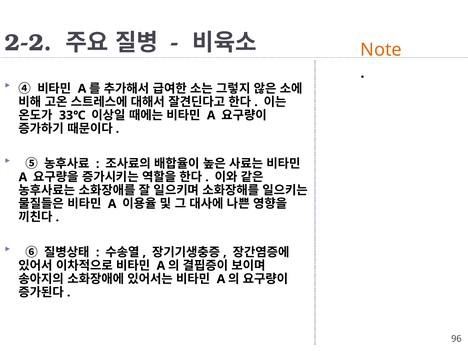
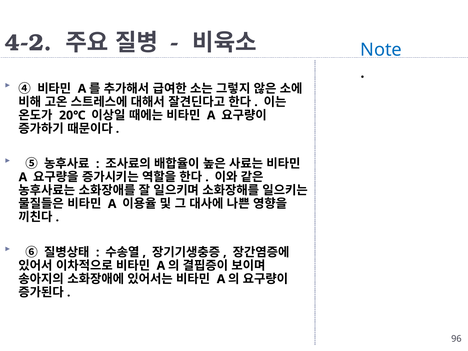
2-2: 2-2 -> 4-2 (28, 43)
Note colour: orange -> blue (381, 50)
33℃: 33℃ -> 20℃ (72, 115)
